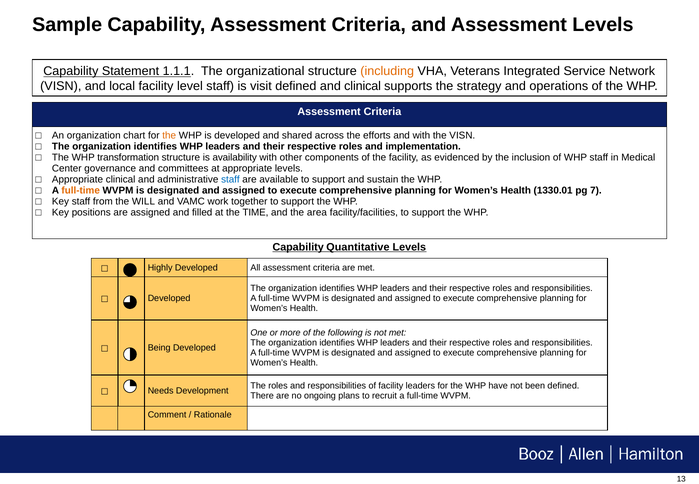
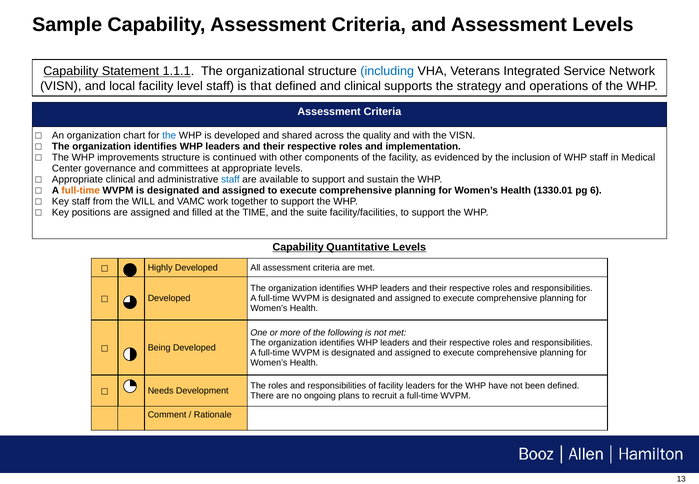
including colour: orange -> blue (387, 71)
visit: visit -> that (261, 86)
the colour: orange -> blue (169, 136)
efforts: efforts -> quality (377, 136)
transformation: transformation -> improvements (128, 158)
availability: availability -> continued (235, 158)
7: 7 -> 6 (596, 191)
area: area -> suite (317, 213)
